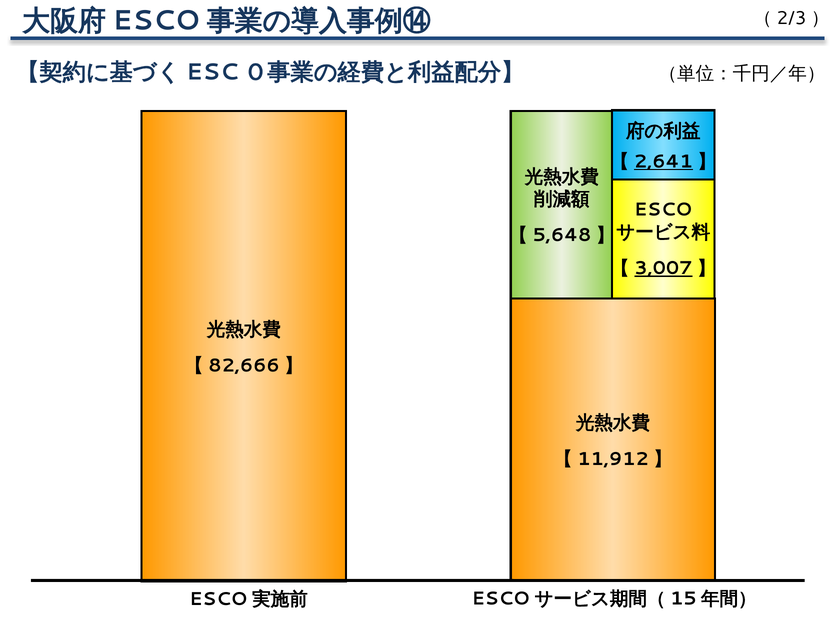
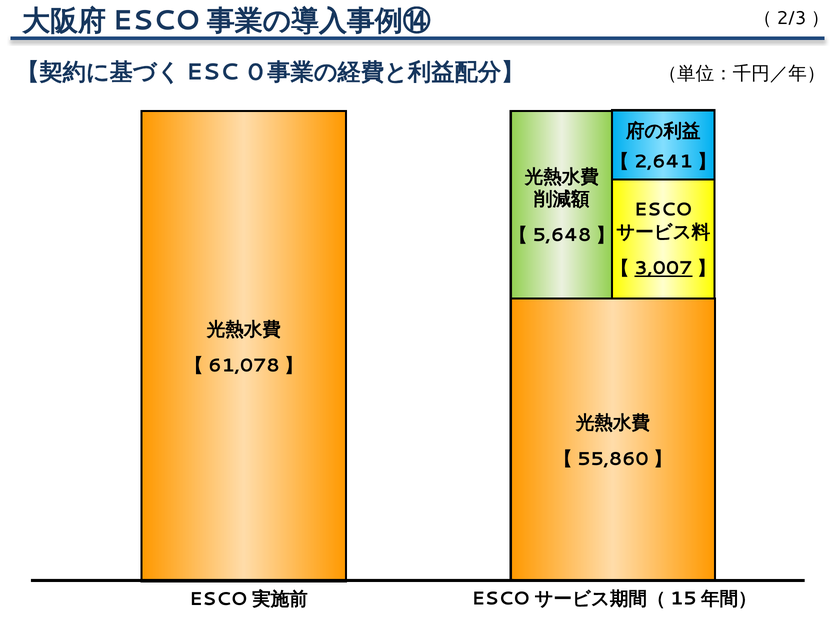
2,641 underline: present -> none (663, 161)
82,666: 82,666 -> 61,078 (244, 365)
11,912: 11,912 -> 55,860 (613, 459)
